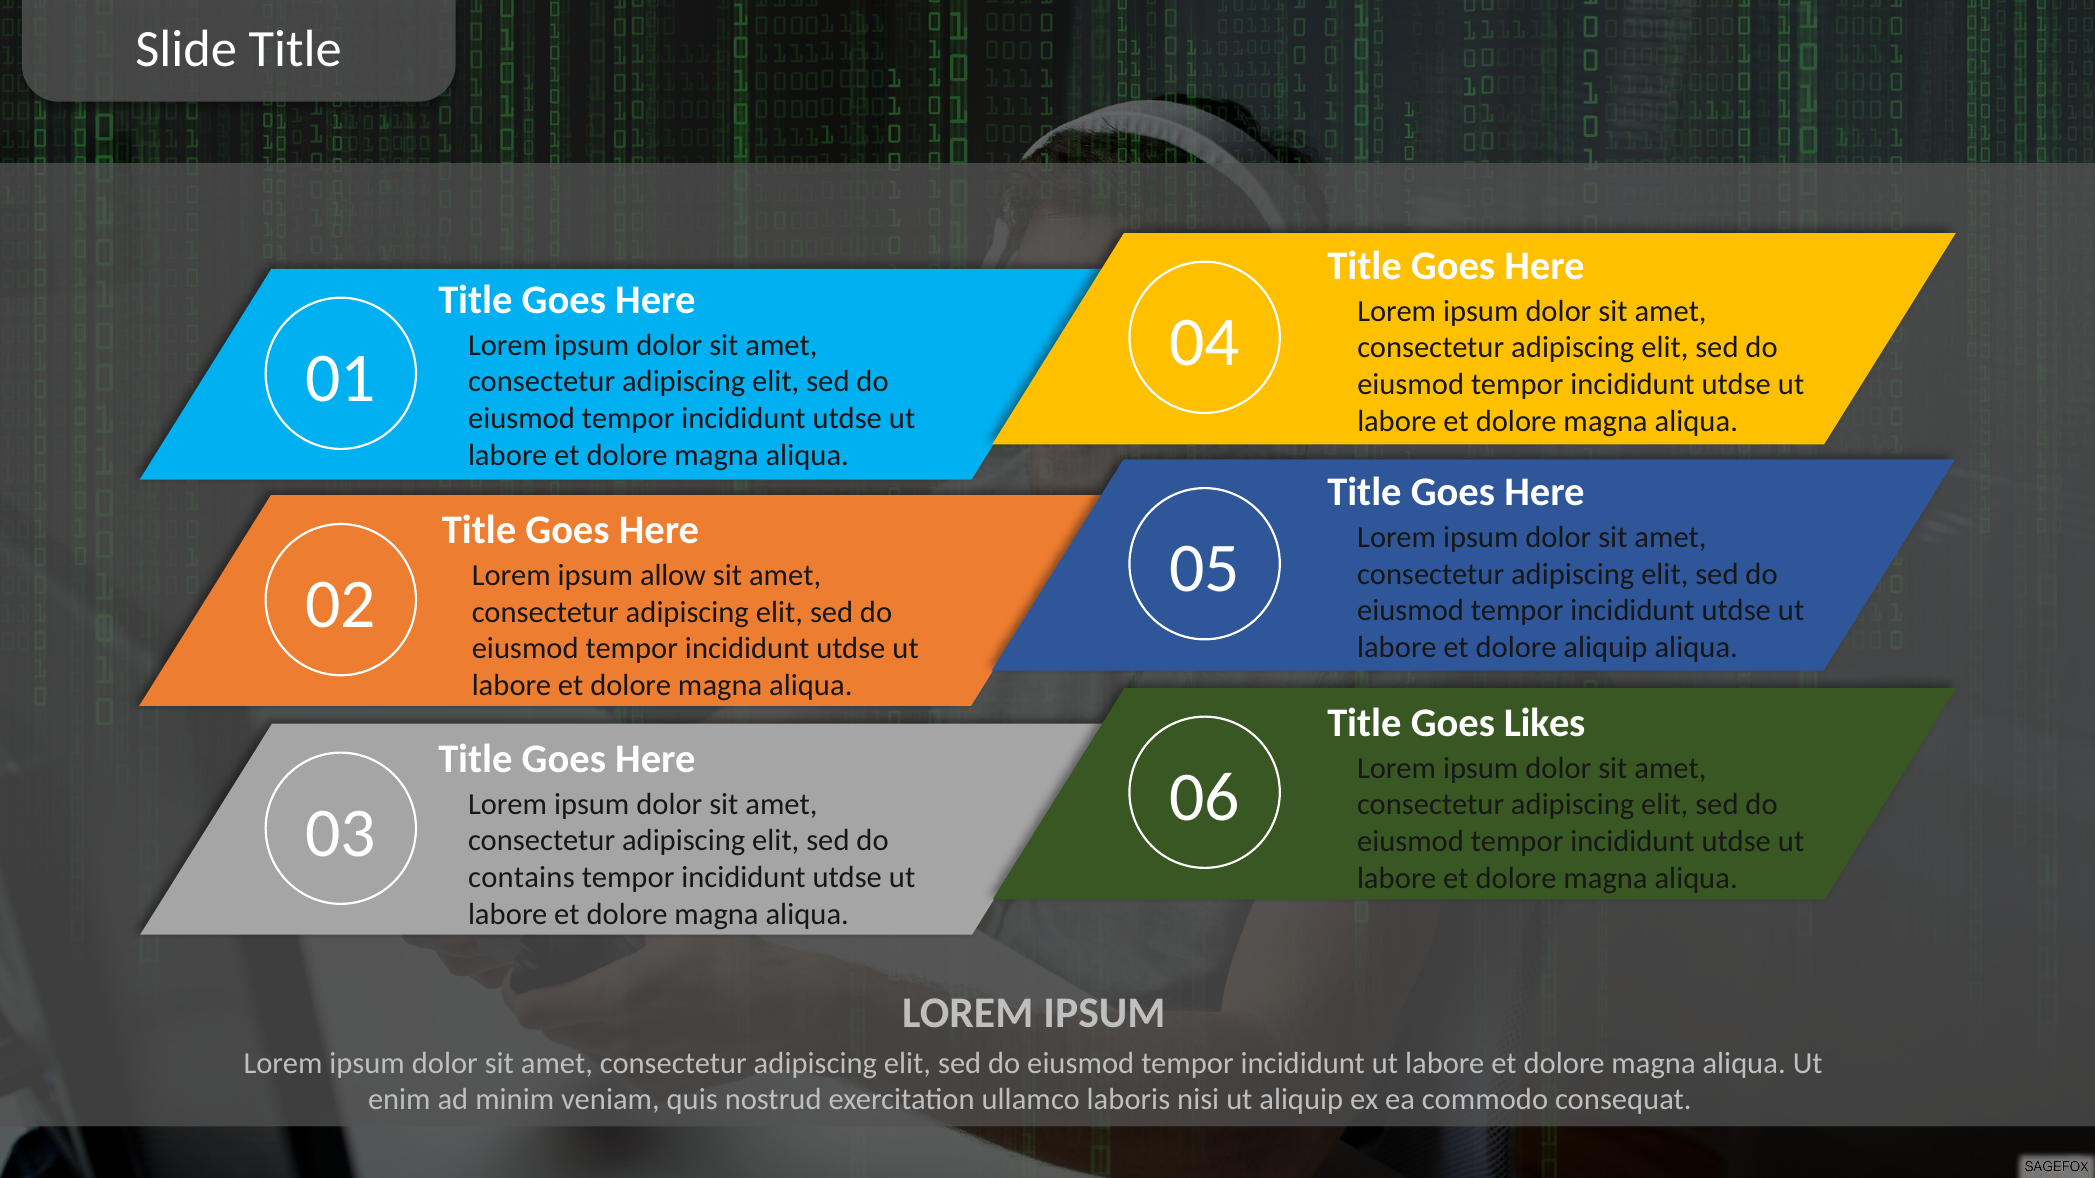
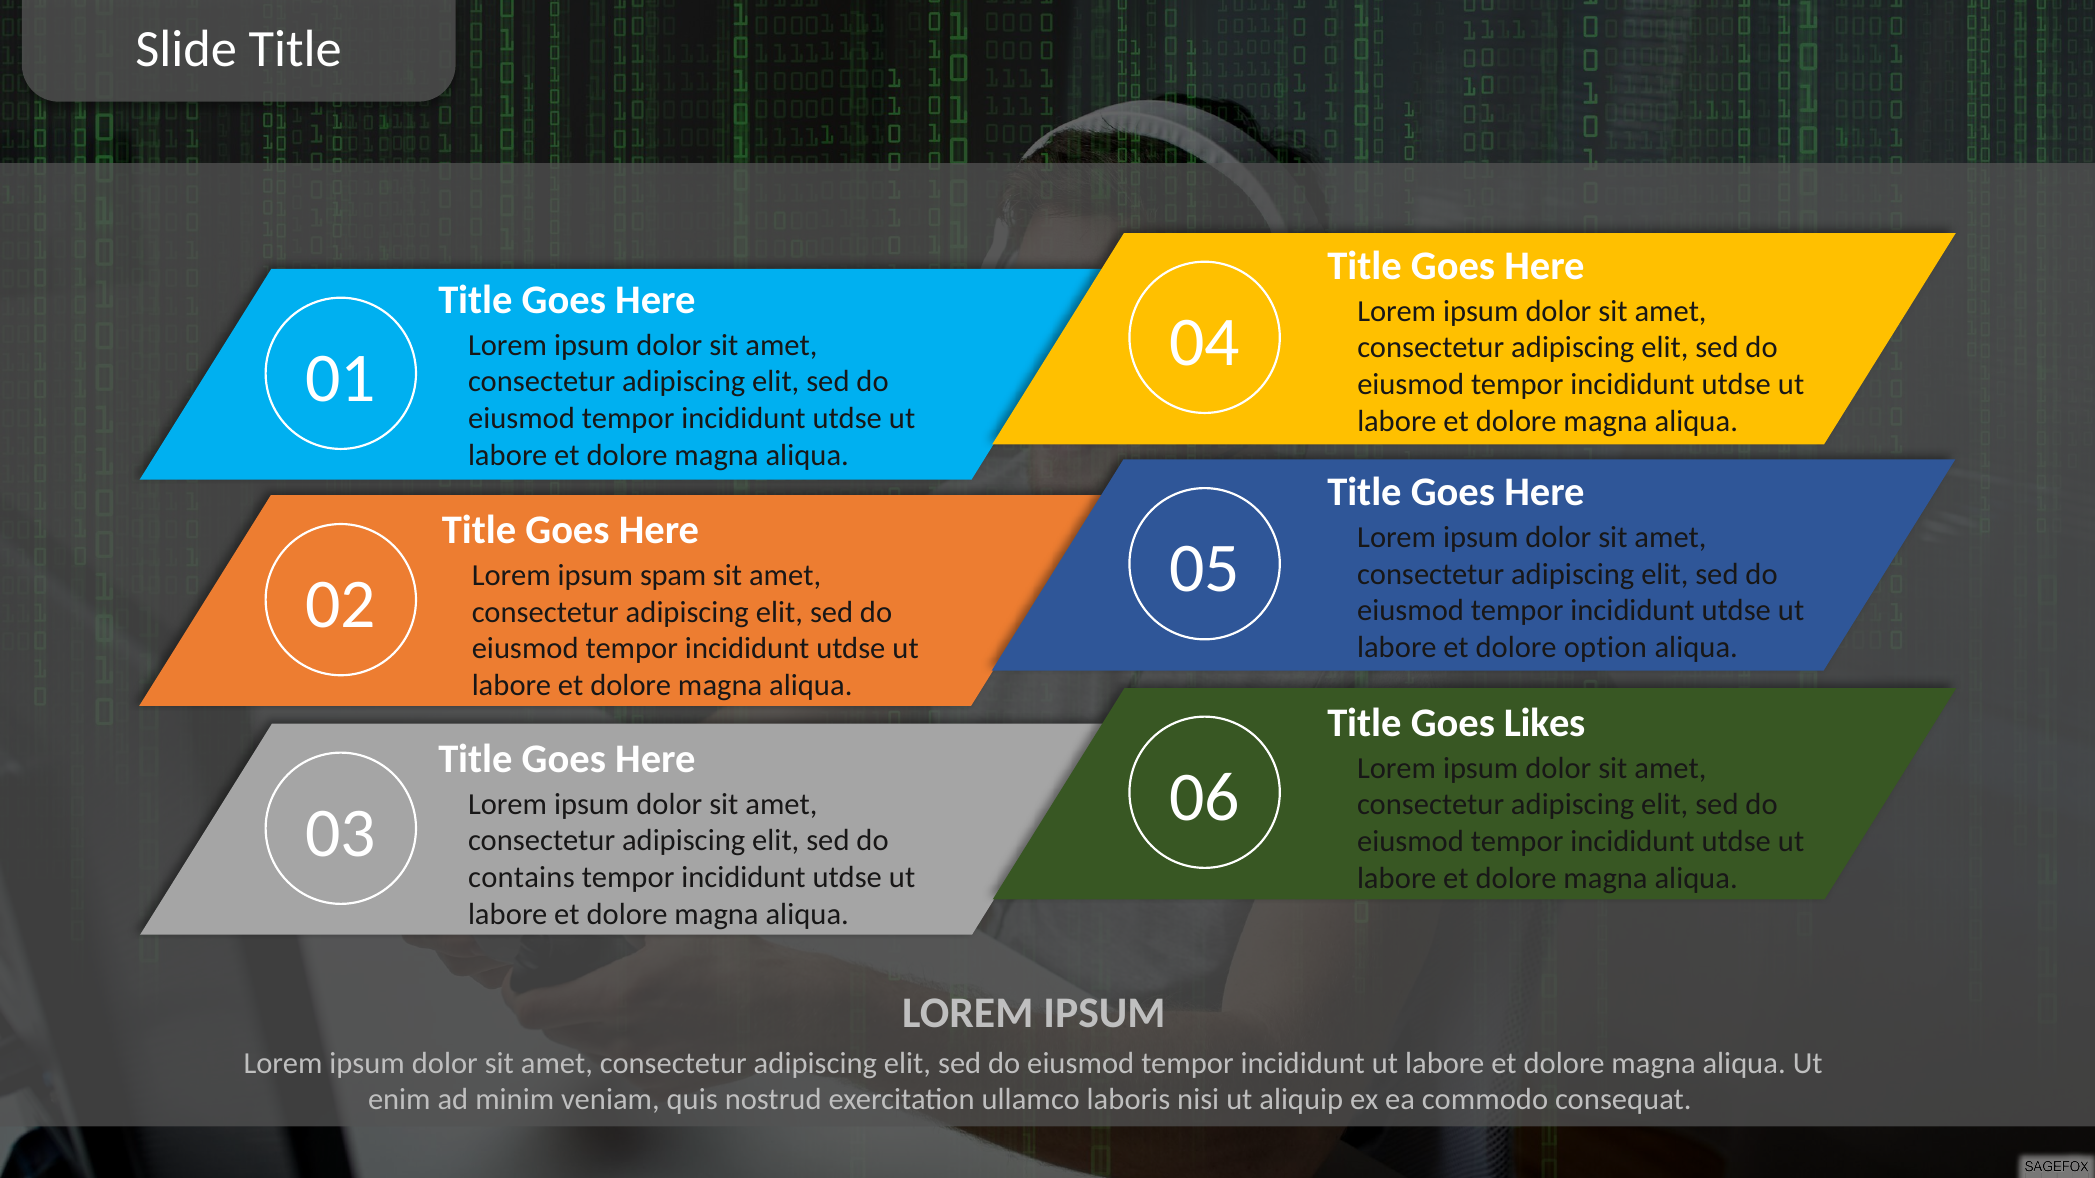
allow: allow -> spam (673, 576)
dolore aliquip: aliquip -> option (1605, 648)
